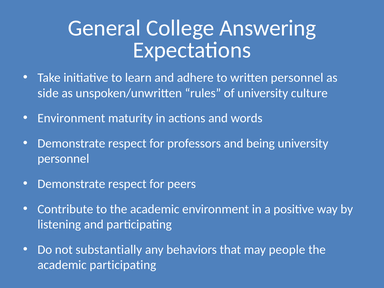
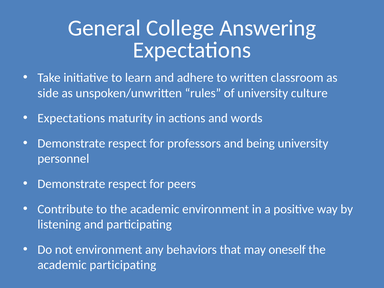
written personnel: personnel -> classroom (297, 78)
Environment: Environment -> Expectations (71, 118)
not substantially: substantially -> environment (109, 250)
people: people -> oneself (287, 250)
